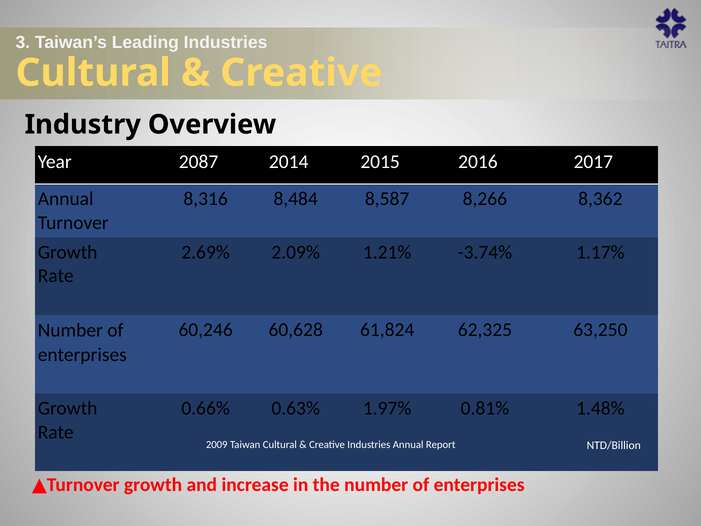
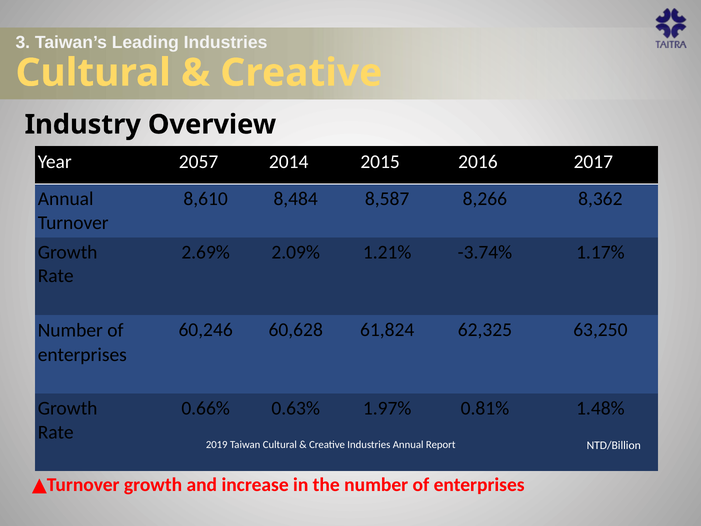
2087: 2087 -> 2057 (199, 162)
8,316: 8,316 -> 8,610 (206, 199)
2009: 2009 -> 2019 (217, 445)
